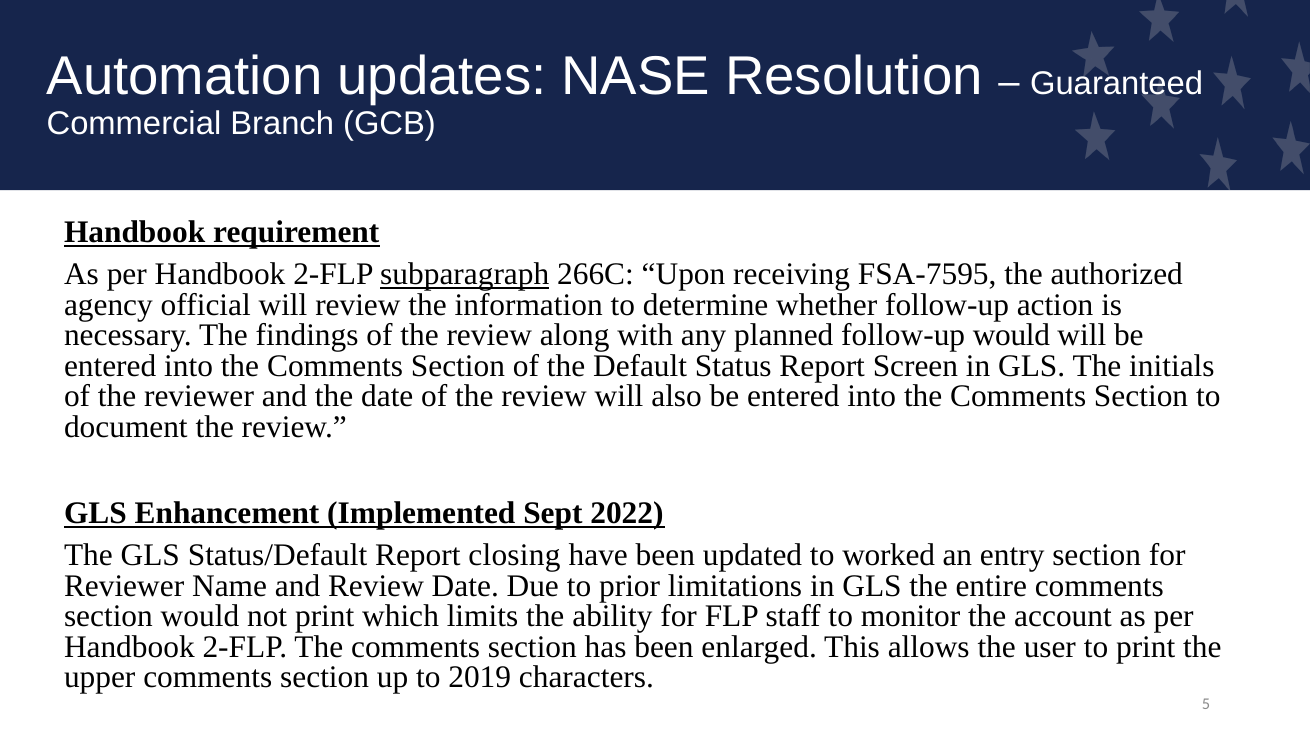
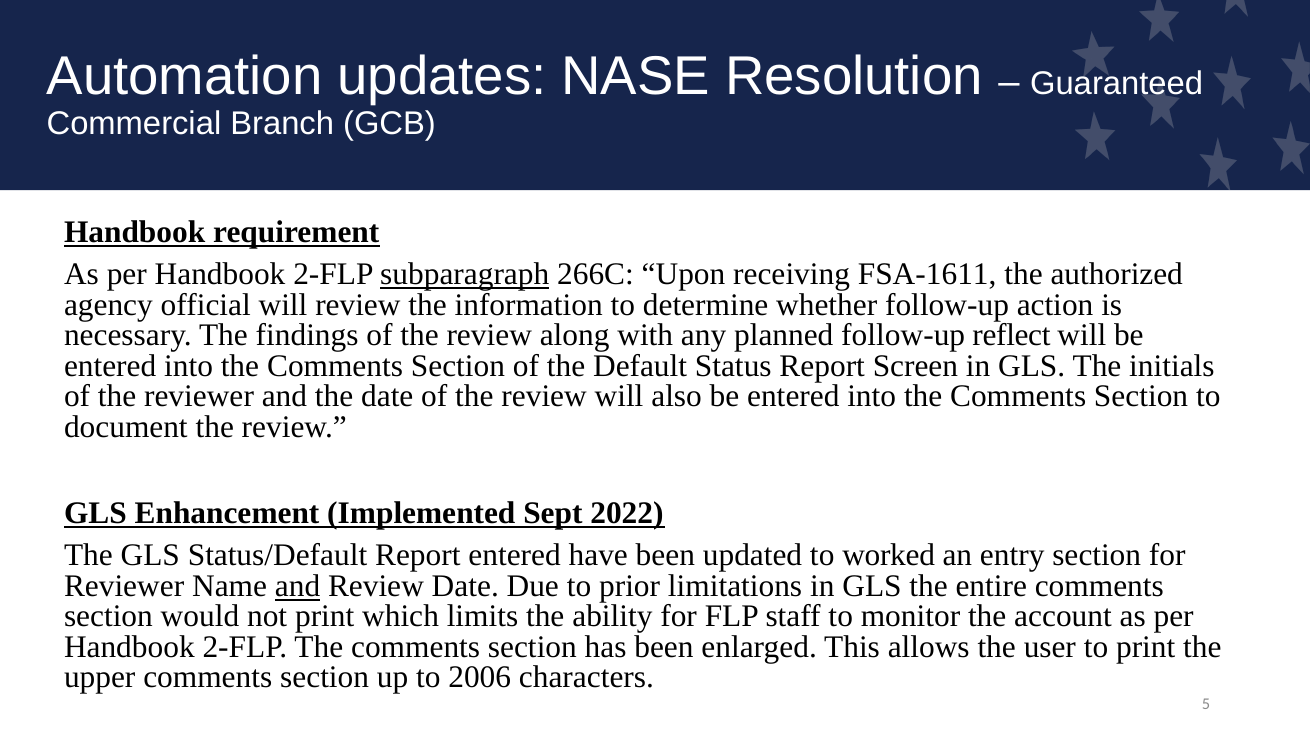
FSA-7595: FSA-7595 -> FSA-1611 (927, 274)
follow-up would: would -> reflect (1011, 335)
Report closing: closing -> entered (515, 556)
and underline: none -> present (298, 586)
2019: 2019 -> 2006 (480, 677)
